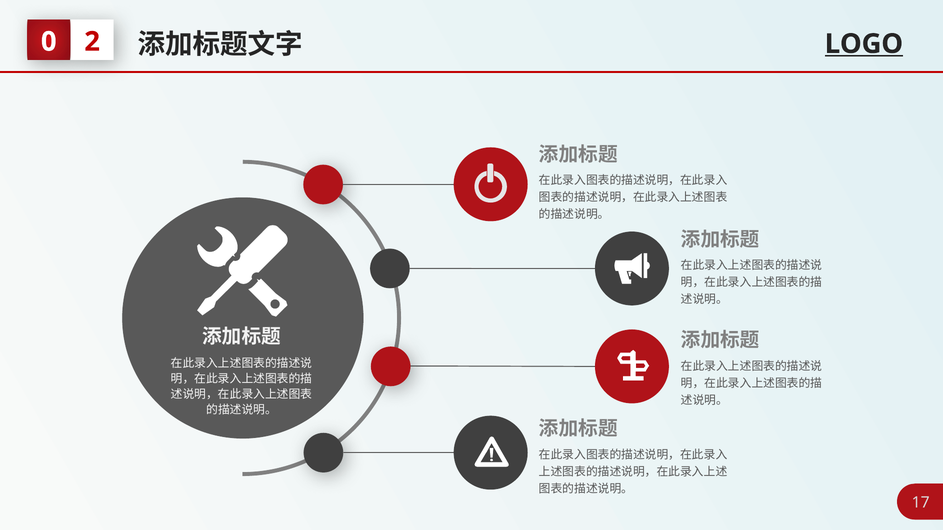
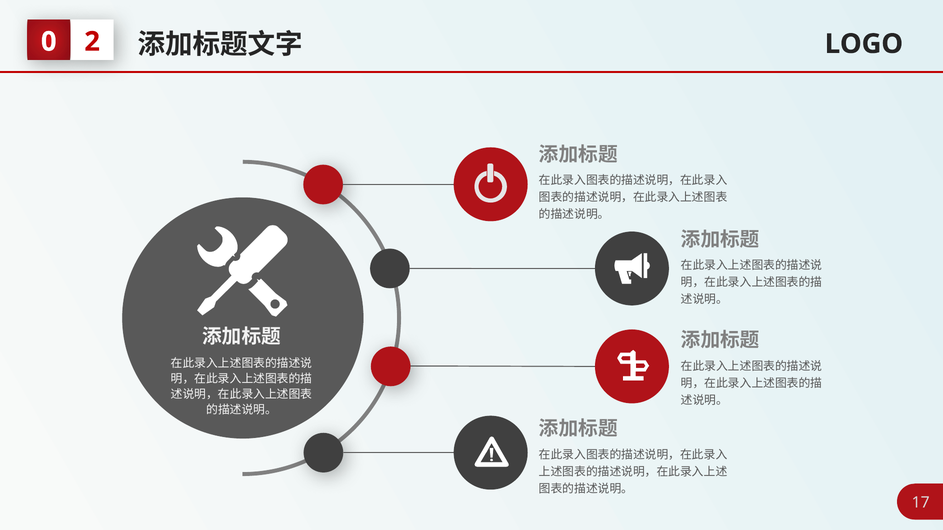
LOGO underline: present -> none (864, 44)
